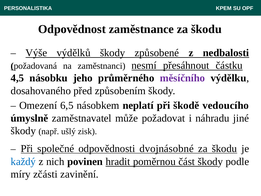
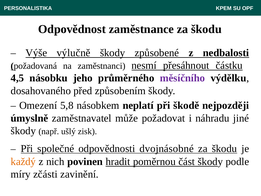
výdělků: výdělků -> výlučně (74, 53)
6,5: 6,5 -> 5,8 (67, 105)
vedoucího: vedoucího -> nejpozději (226, 105)
každý colour: blue -> orange (23, 161)
